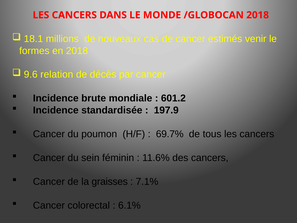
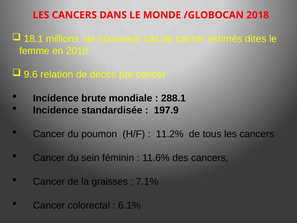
venir: venir -> dites (256, 39)
formes: formes -> femme (34, 51)
601.2: 601.2 -> 288.1 (173, 98)
69.7%: 69.7% -> 11.2% (170, 134)
